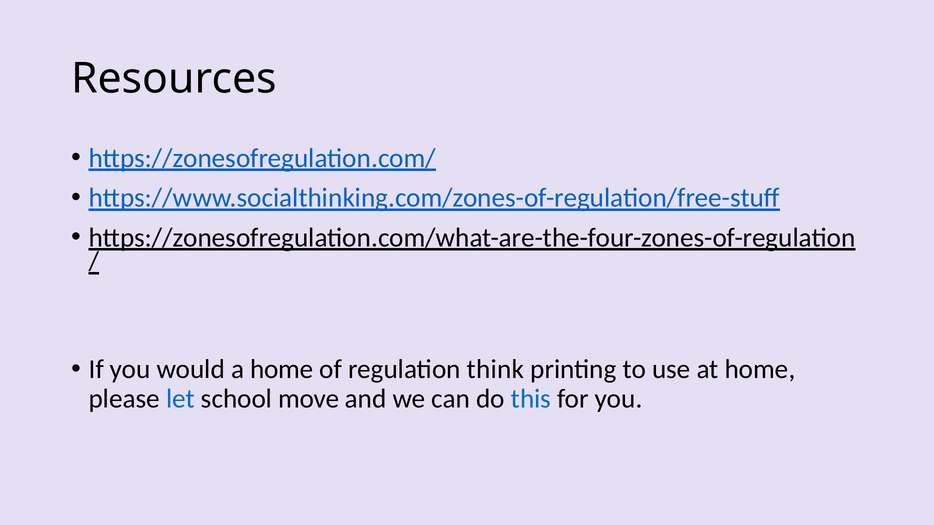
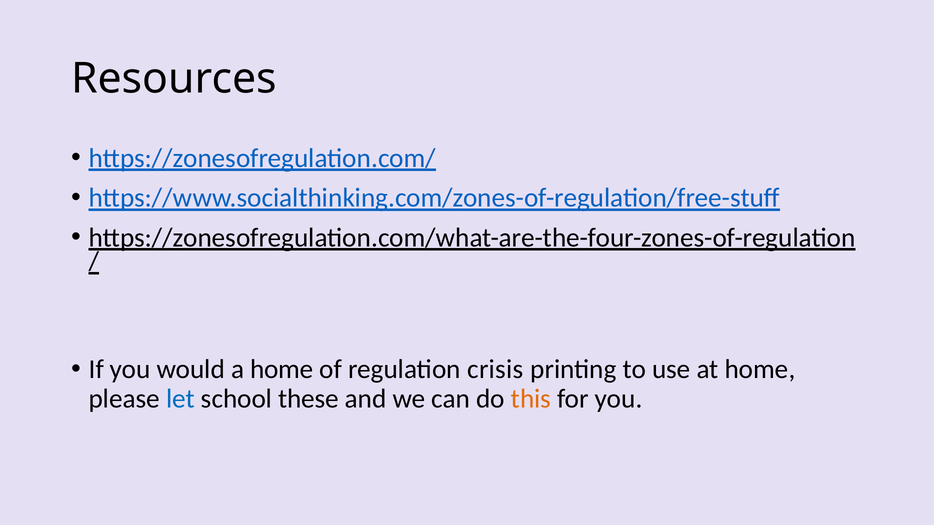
think: think -> crisis (495, 370)
move: move -> these (309, 399)
this colour: blue -> orange (531, 399)
